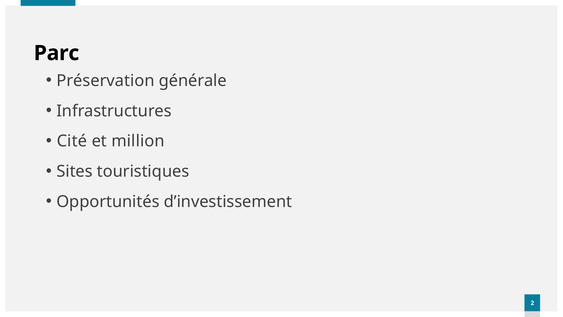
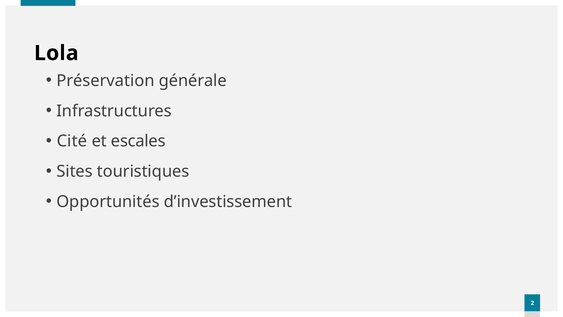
Parc: Parc -> Lola (56, 53)
million: million -> escales (138, 141)
